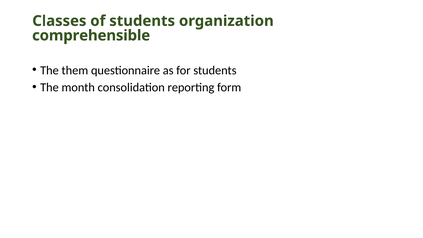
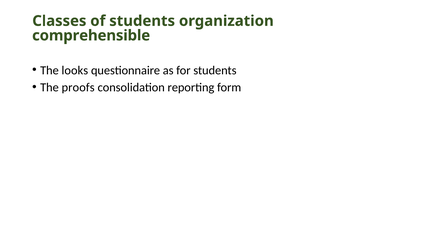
them: them -> looks (75, 70)
month: month -> proofs (78, 87)
